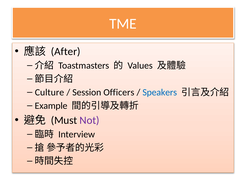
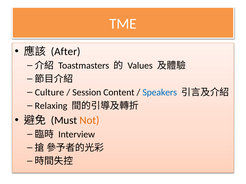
Officers: Officers -> Content (119, 93)
Example: Example -> Relaxing (51, 106)
Not colour: purple -> orange (89, 121)
